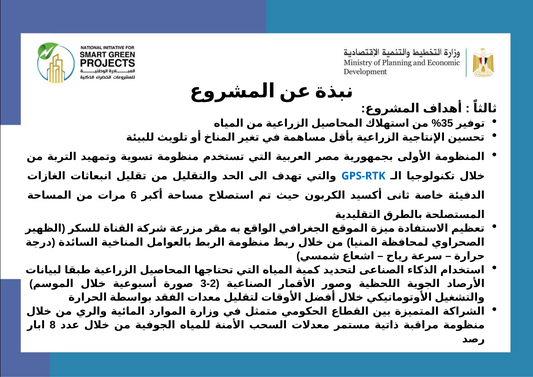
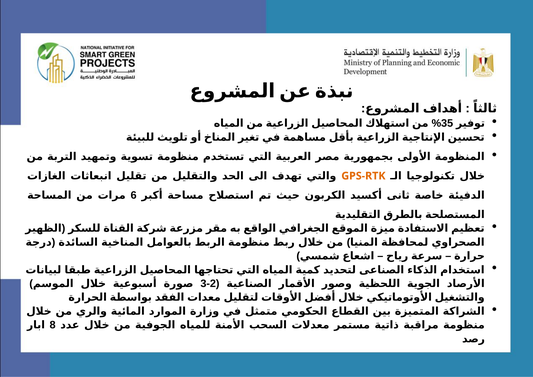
GPS-RTK colour: blue -> orange (363, 176)
